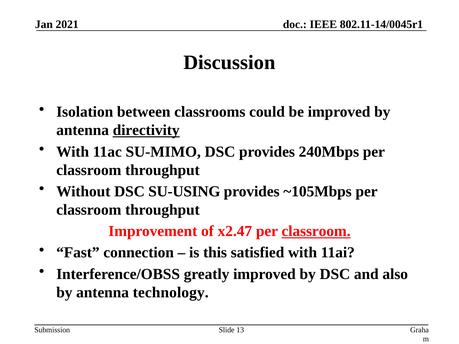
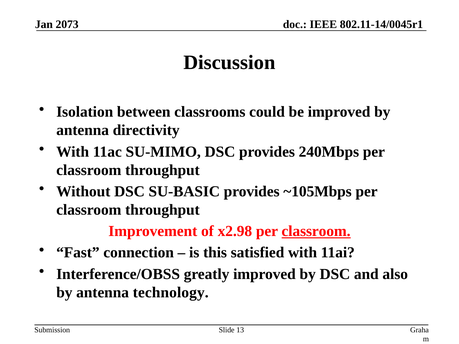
2021: 2021 -> 2073 (67, 24)
directivity underline: present -> none (146, 130)
SU-USING: SU-USING -> SU-BASIC (184, 192)
x2.47: x2.47 -> x2.98 (235, 231)
